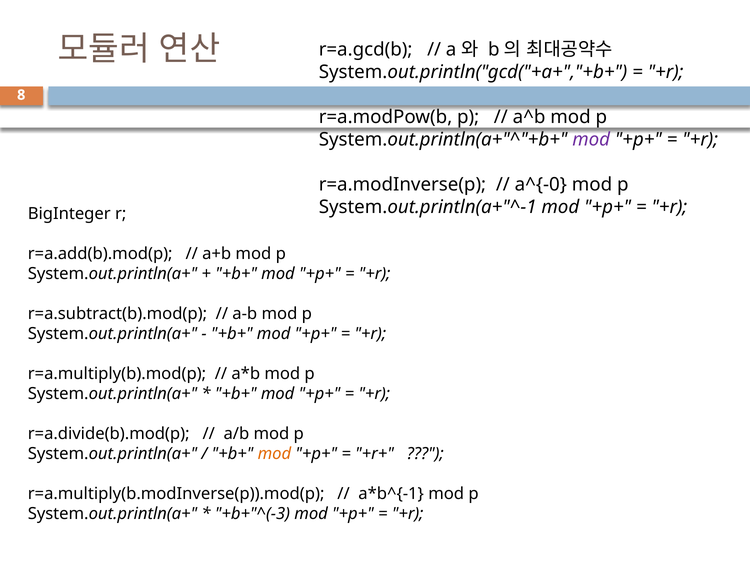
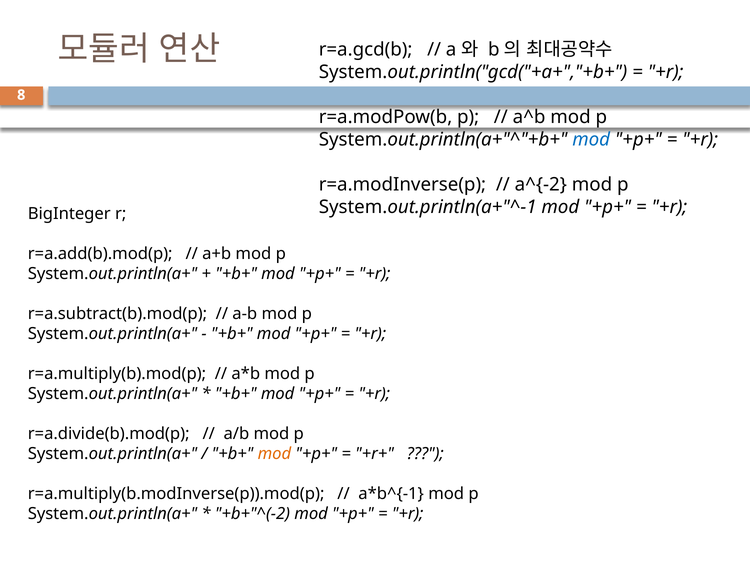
mod colour: purple -> blue (591, 139)
a^{-0: a^{-0 -> a^{-2 (541, 184)
+b+"^(-3: +b+"^(-3 -> +b+"^(-2 (252, 513)
